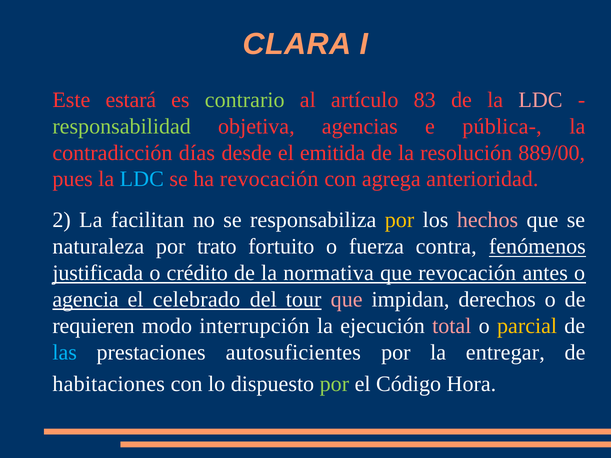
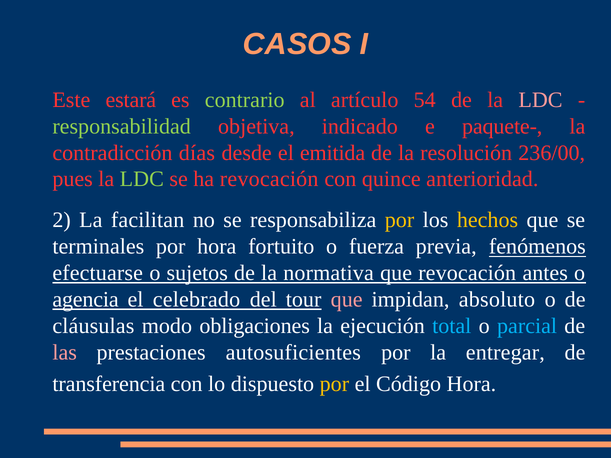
CLARA: CLARA -> CASOS (297, 44)
83: 83 -> 54 (425, 100)
agencias: agencias -> indicado (360, 126)
pública-: pública- -> paquete- (502, 126)
889/00: 889/00 -> 236/00 (552, 153)
LDC colour: light blue -> light green (142, 179)
agrega: agrega -> quince (391, 179)
hechos colour: pink -> yellow (488, 220)
naturaleza: naturaleza -> terminales (98, 247)
por trato: trato -> hora (217, 247)
contra: contra -> previa (446, 247)
justificada: justificada -> efectuarse (98, 273)
crédito: crédito -> sujetos (197, 273)
derechos: derechos -> absoluto (497, 300)
requieren: requieren -> cláusulas (93, 326)
interrupción: interrupción -> obligaciones (255, 326)
total colour: pink -> light blue (452, 326)
parcial colour: yellow -> light blue (527, 326)
las colour: light blue -> pink (65, 353)
habitaciones: habitaciones -> transferencia (109, 384)
por colour: light green -> yellow (334, 384)
